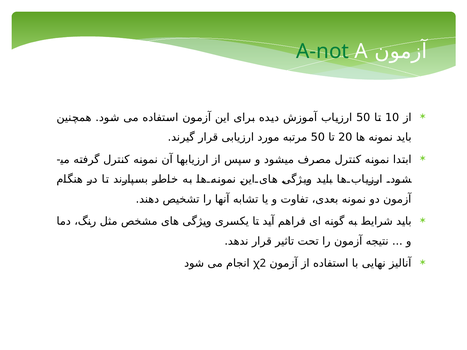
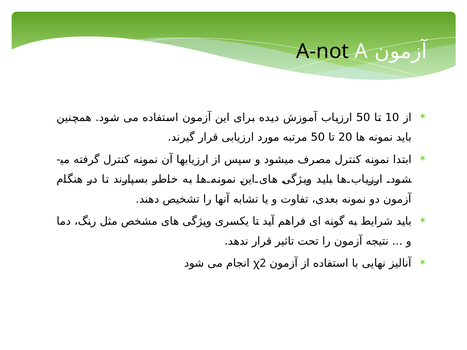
A-not colour: green -> black (323, 51)
